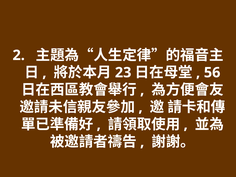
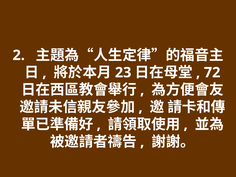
56: 56 -> 72 (212, 73)
